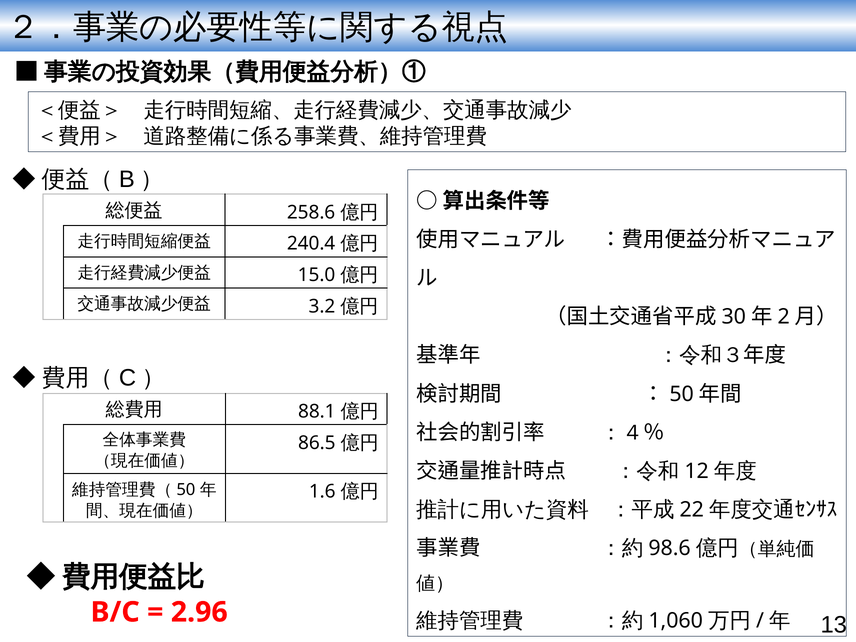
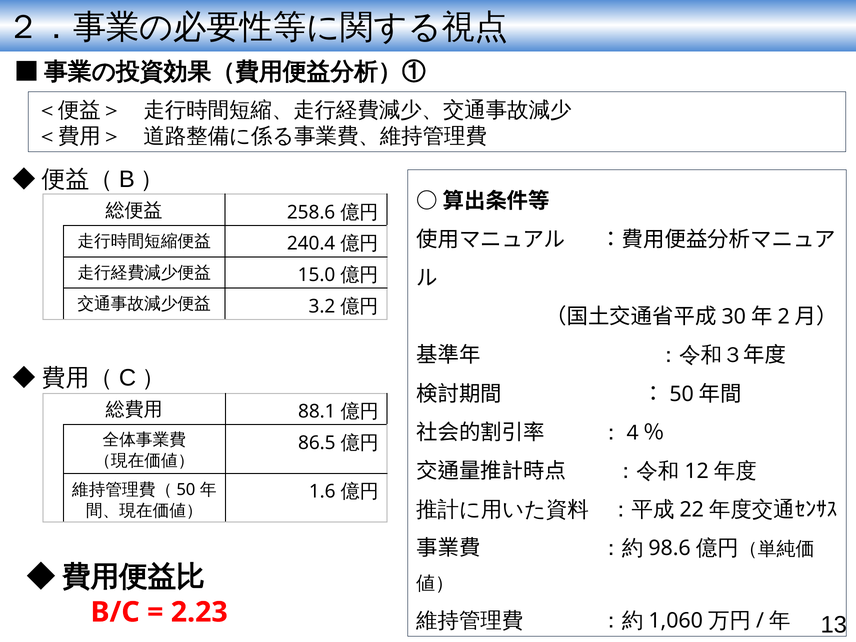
2.96: 2.96 -> 2.23 (199, 612)
